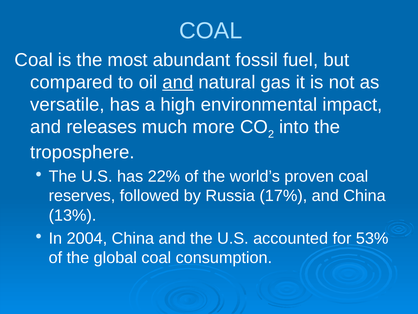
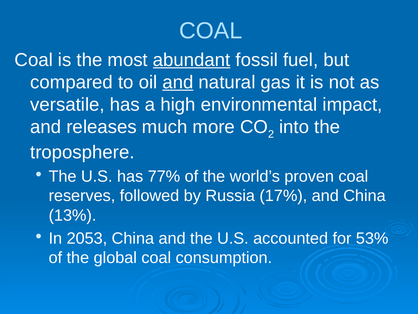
abundant underline: none -> present (192, 60)
22%: 22% -> 77% (164, 176)
2004: 2004 -> 2053 (87, 238)
